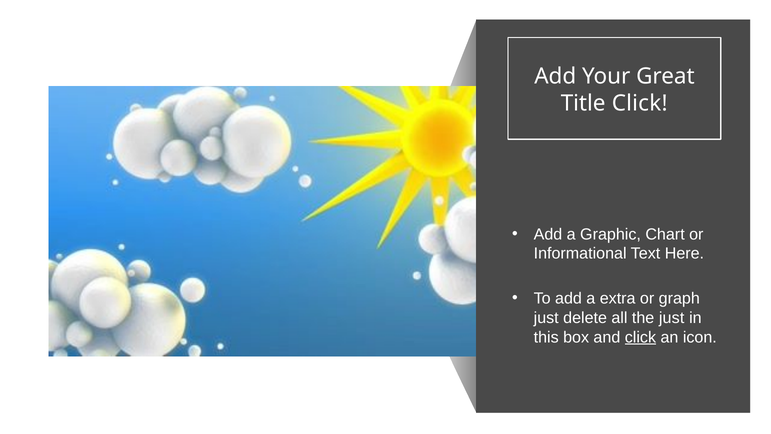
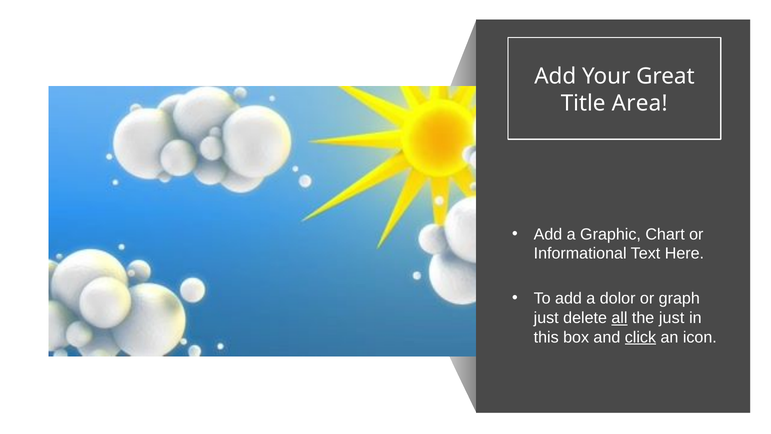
Title Click: Click -> Area (640, 103)
extra: extra -> dolor (618, 298)
all underline: none -> present (619, 318)
